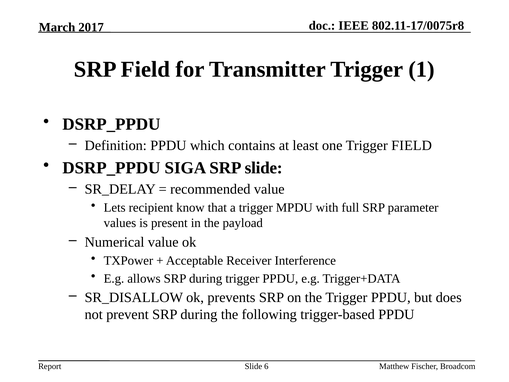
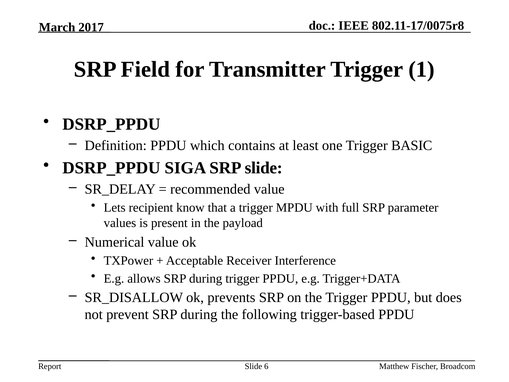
Trigger FIELD: FIELD -> BASIC (412, 146)
